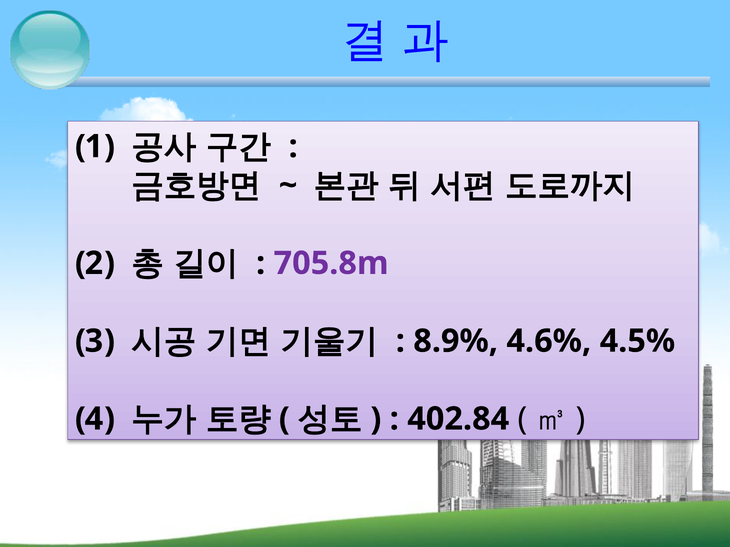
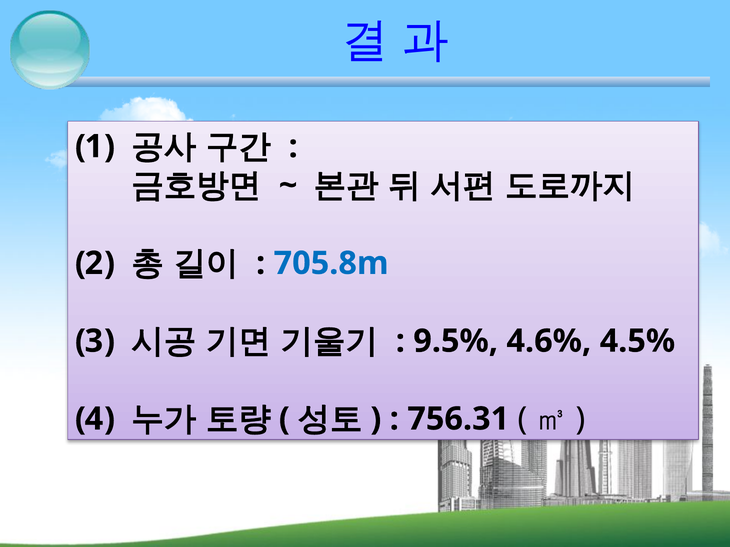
705.8m colour: purple -> blue (331, 263)
8.9%: 8.9% -> 9.5% (456, 341)
402.84: 402.84 -> 756.31 (458, 419)
